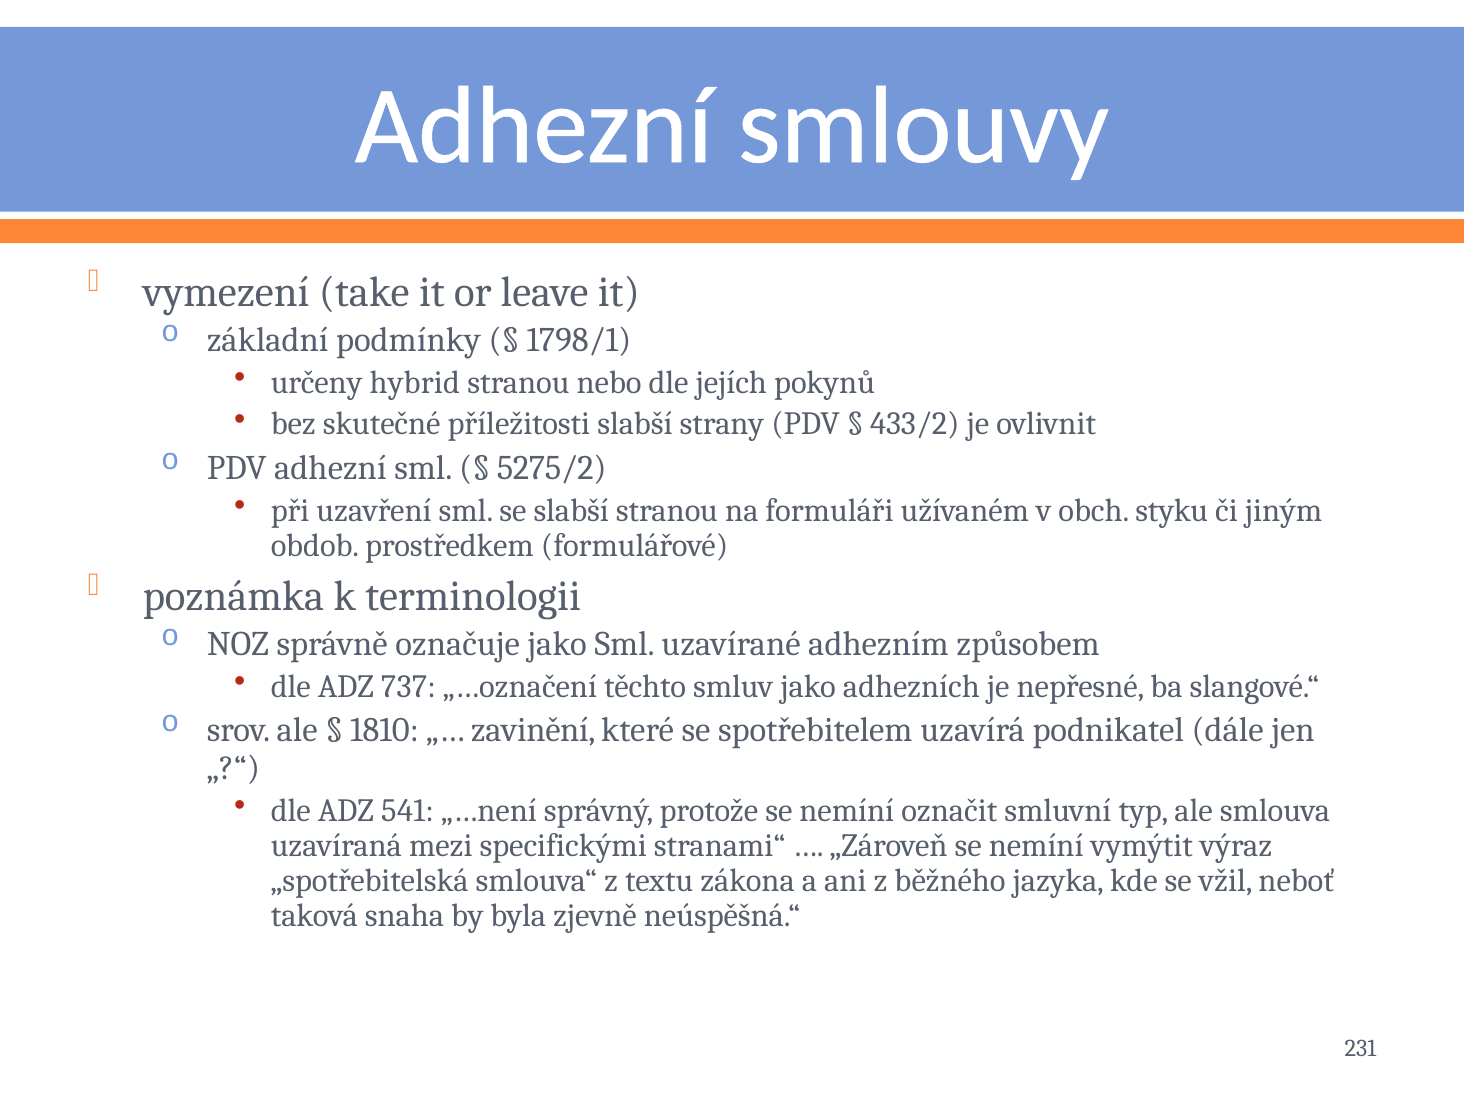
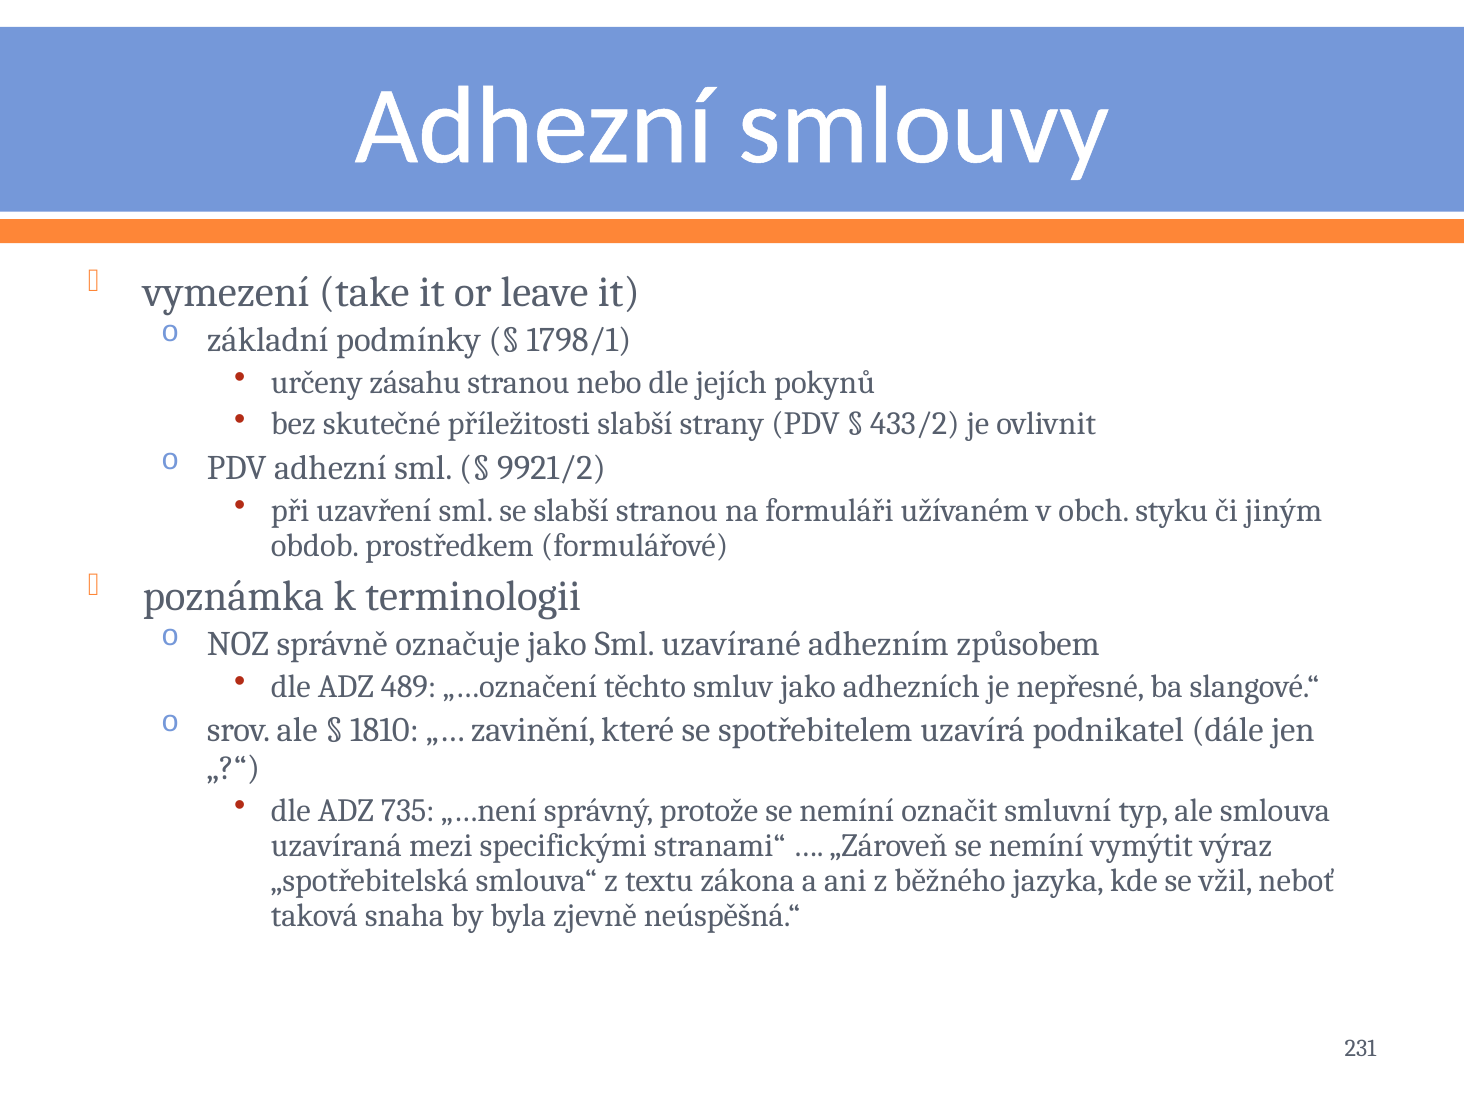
hybrid: hybrid -> zásahu (415, 383)
5275/2: 5275/2 -> 9921/2 (552, 468)
737: 737 -> 489 (409, 687)
541: 541 -> 735 (408, 810)
